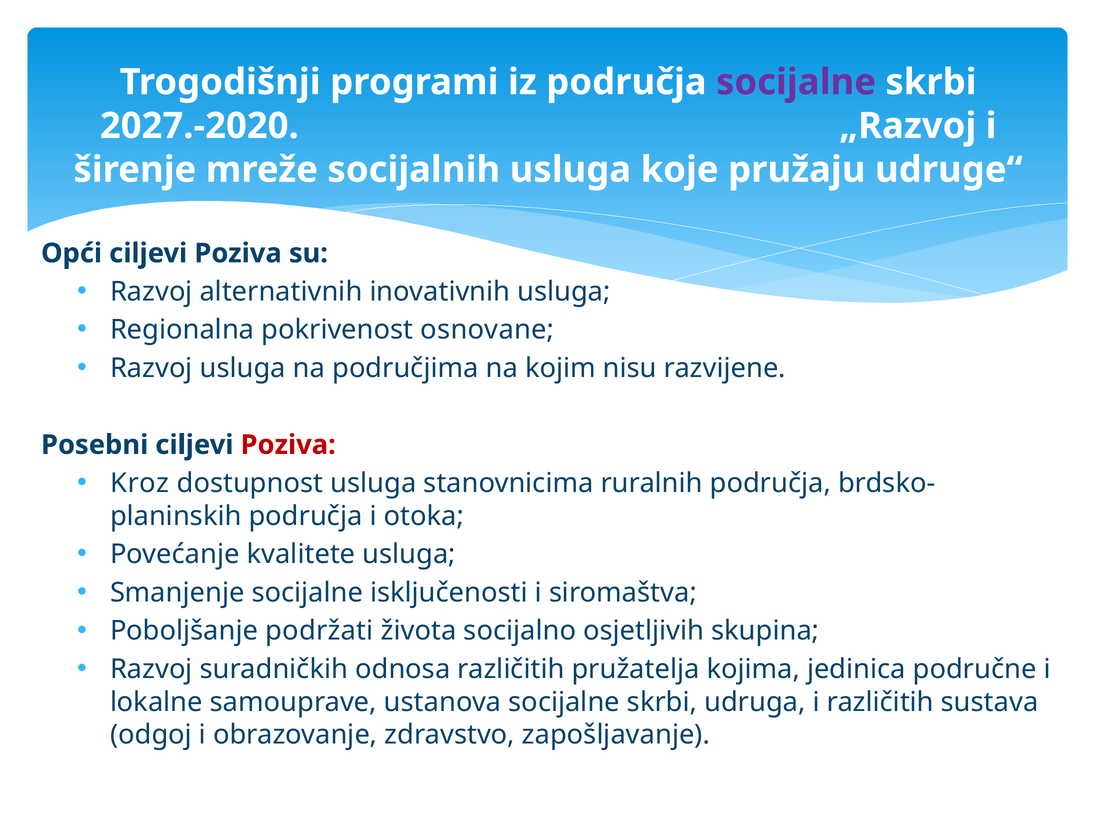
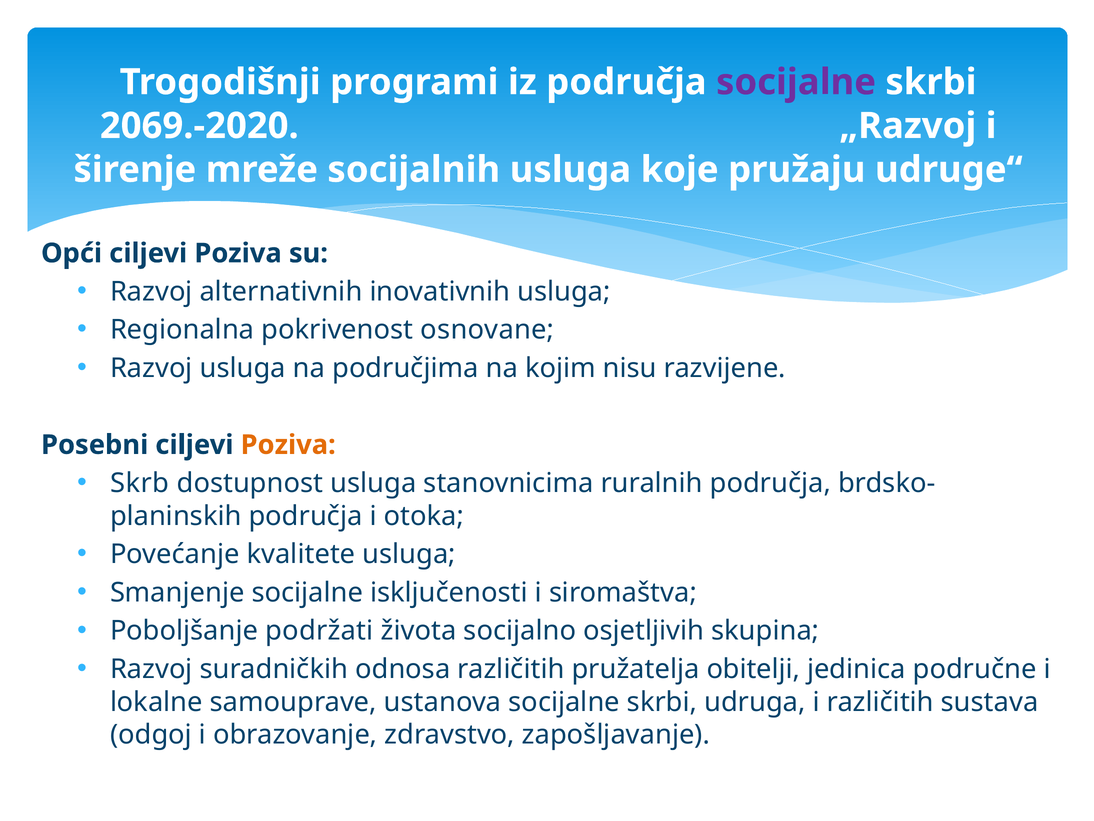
2027.-2020: 2027.-2020 -> 2069.-2020 (199, 126)
Poziva colour: red -> orange (288, 445)
Kroz: Kroz -> Skrb (140, 483)
kojima: kojima -> obitelji (753, 669)
